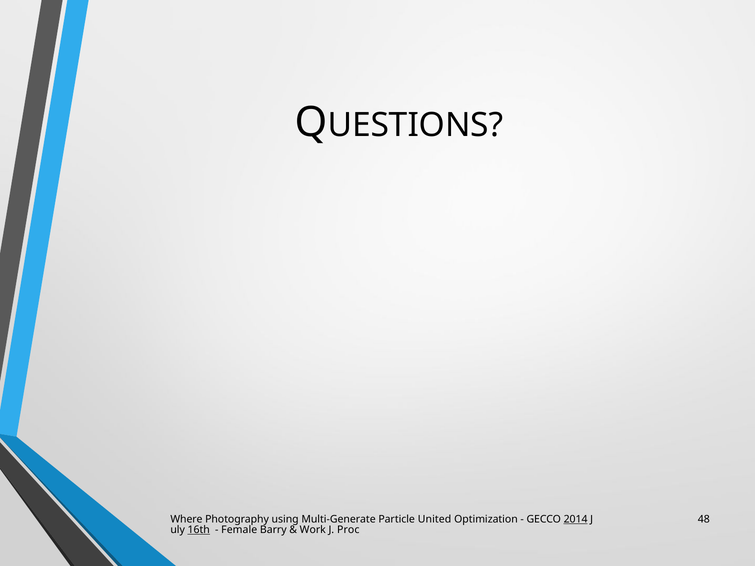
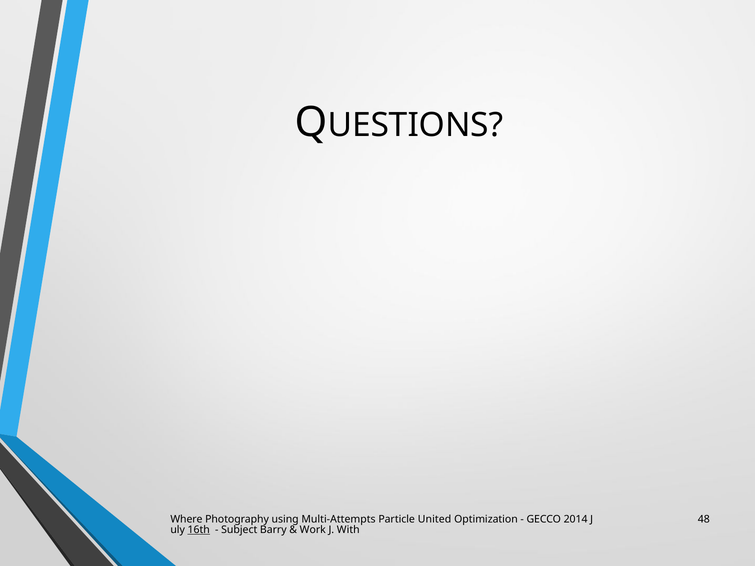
Multi-Generate: Multi-Generate -> Multi-Attempts (339, 519)
2014 underline: present -> none (576, 519)
Female: Female -> Subject (239, 530)
Proc: Proc -> With (348, 530)
